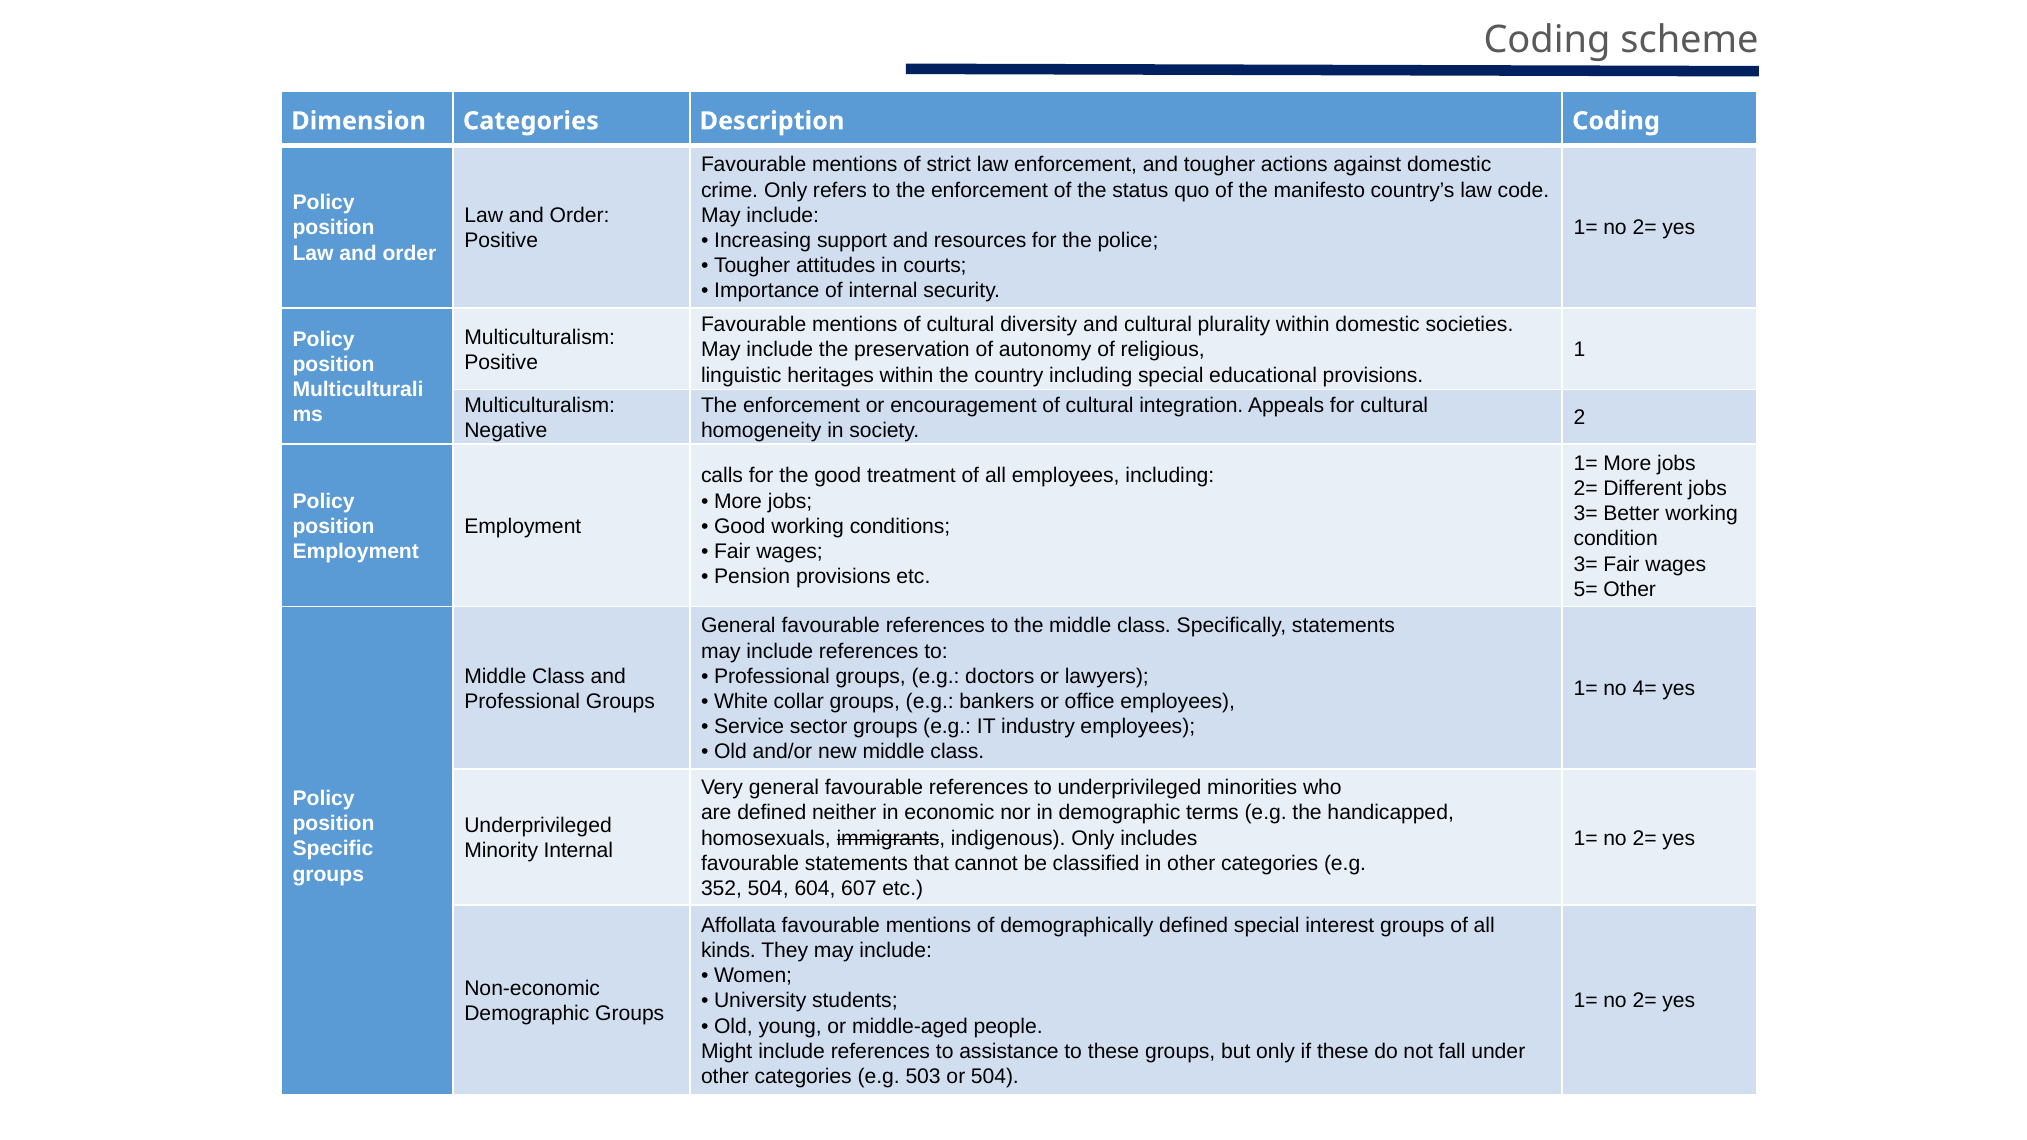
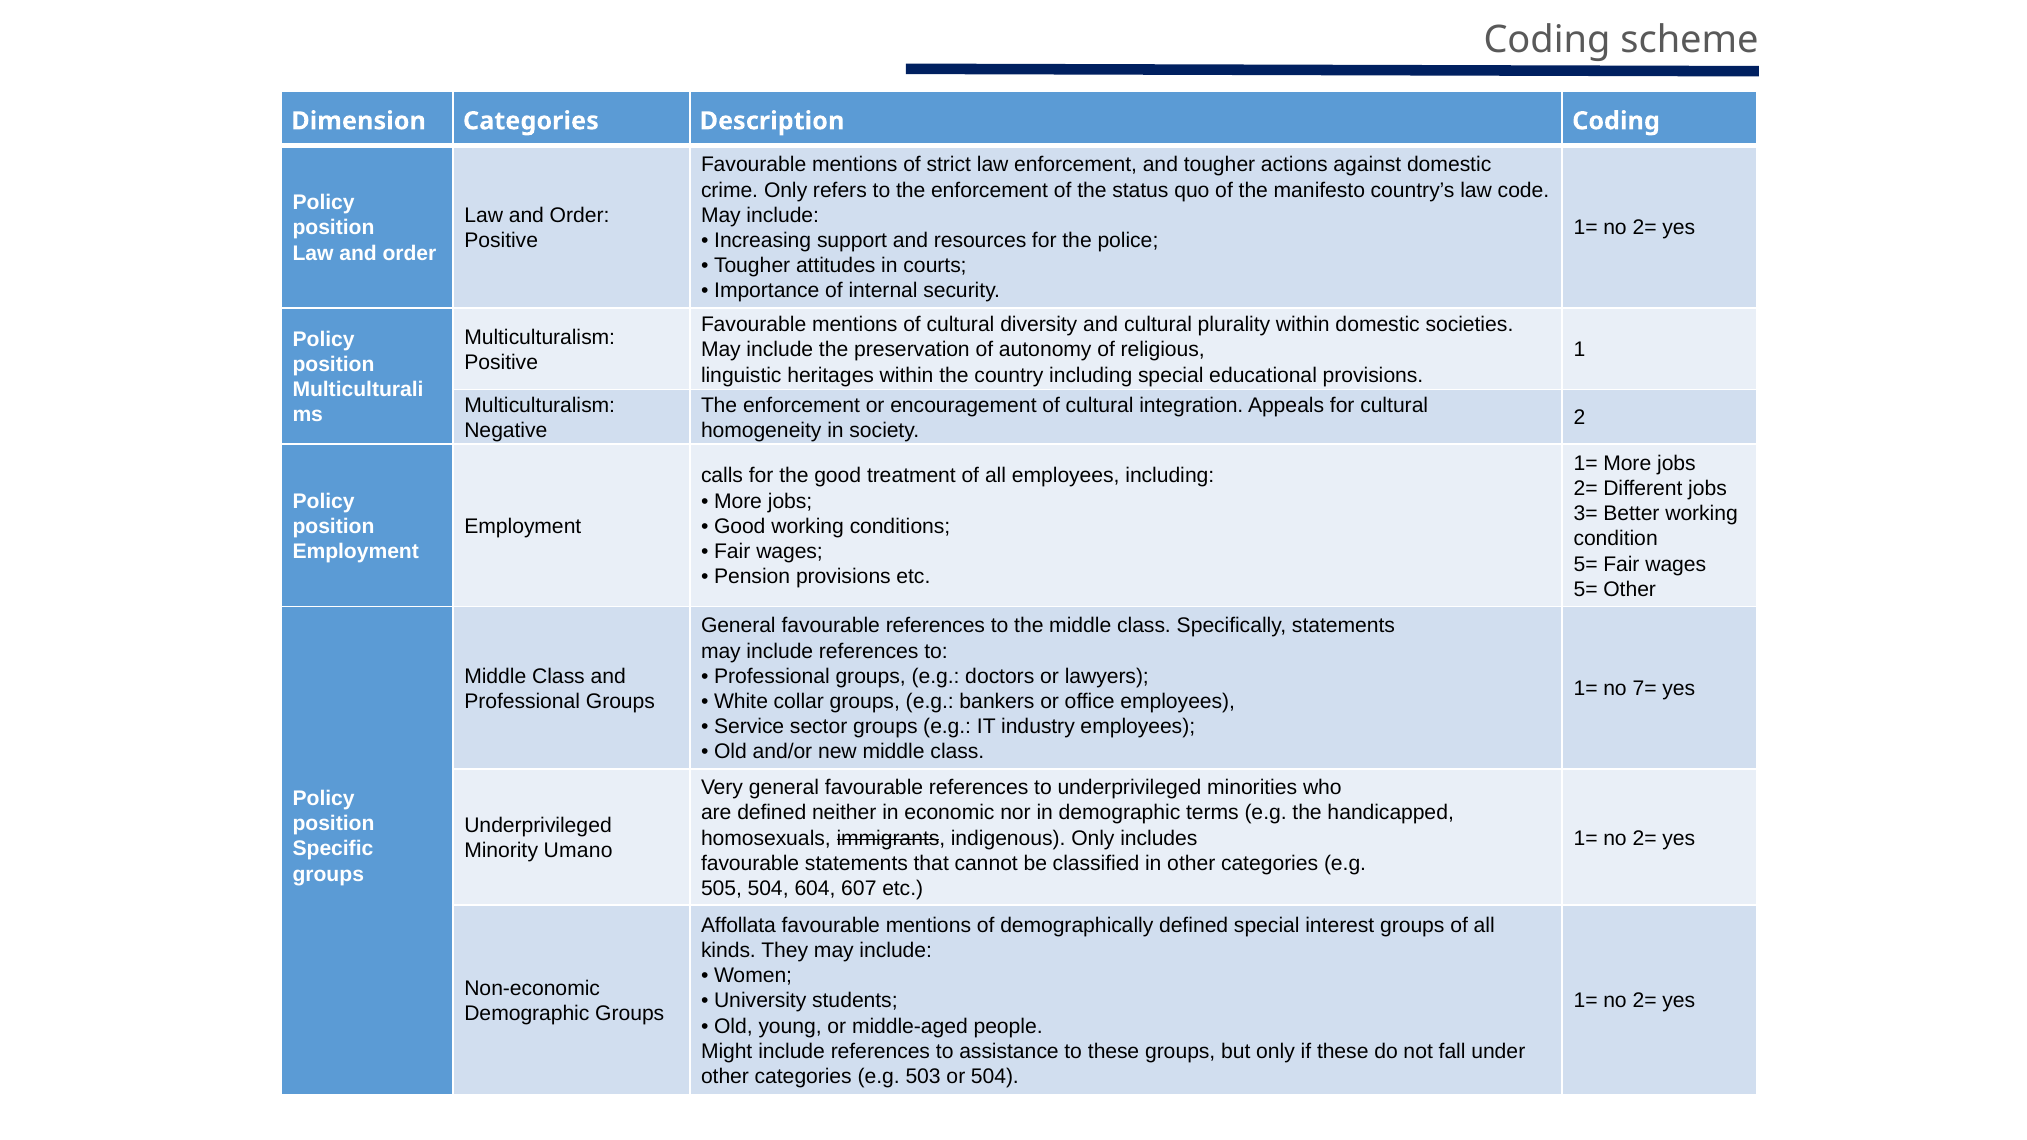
3=: 3= -> 5= (1586, 564)
4=: 4= -> 7= (1645, 689)
Minority Internal: Internal -> Umano (578, 851)
352: 352 -> 505 (721, 889)
